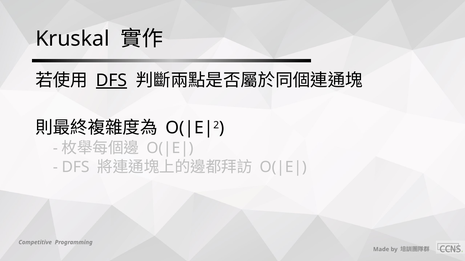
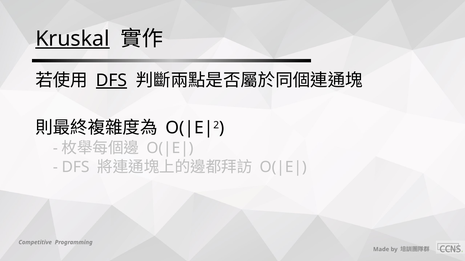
Kruskal underline: none -> present (73, 39)
